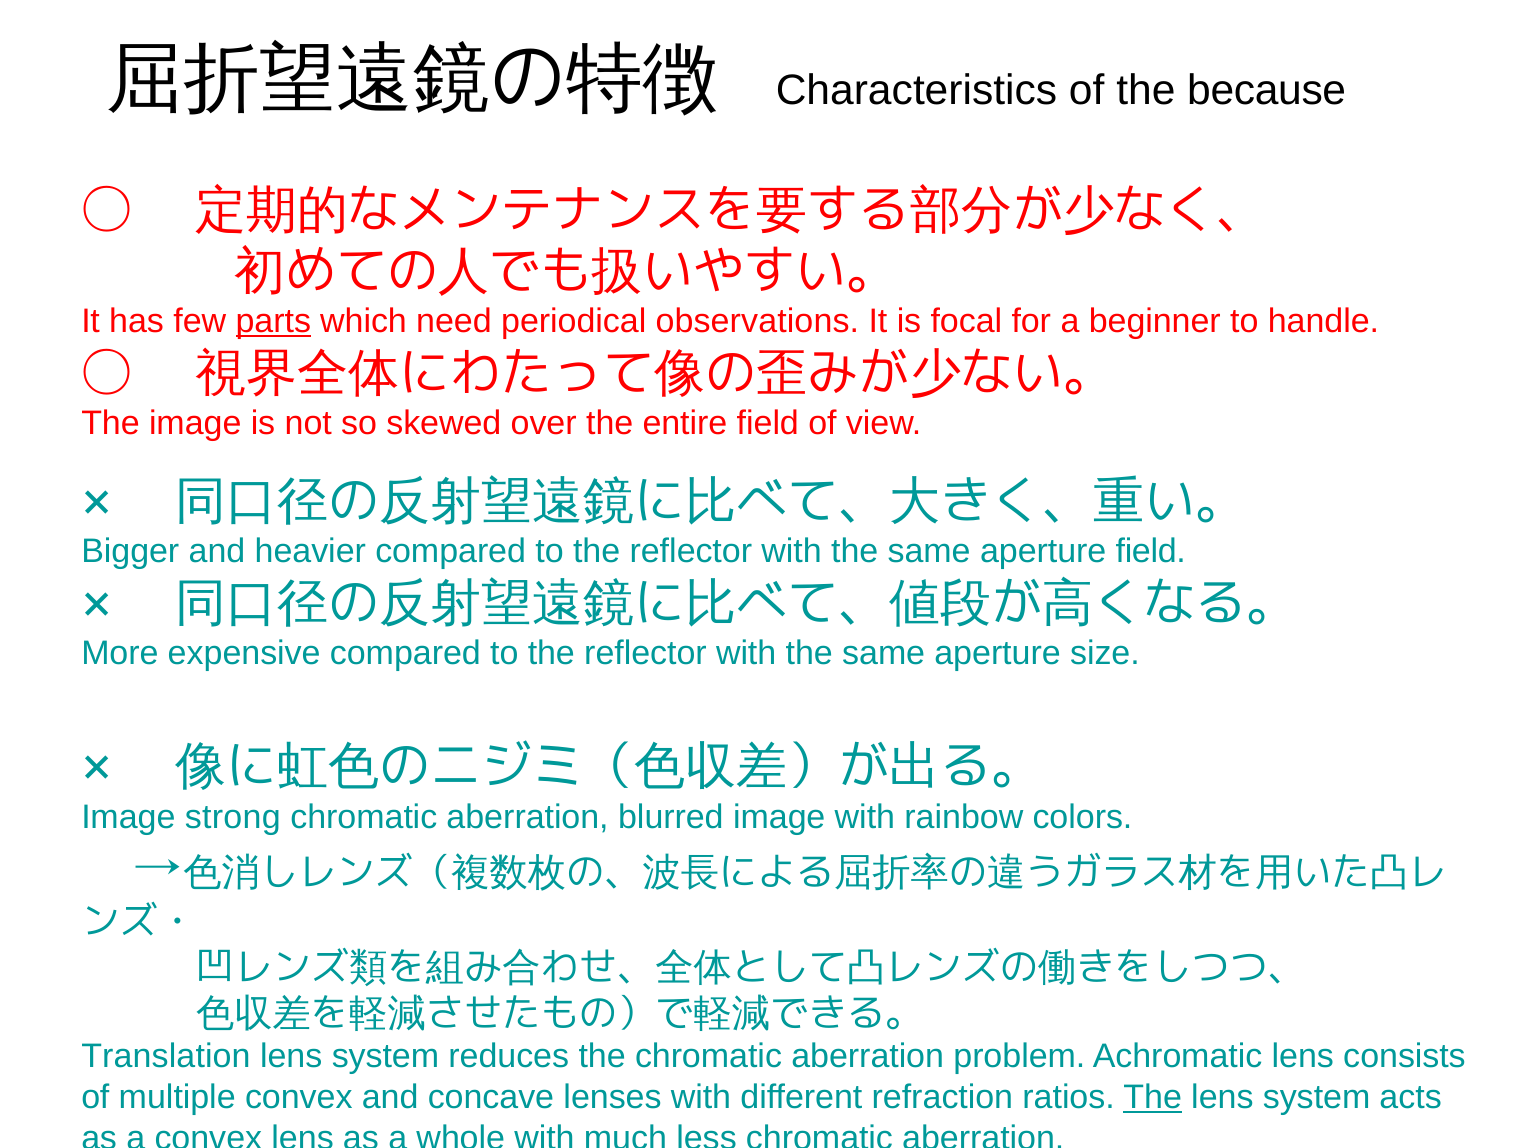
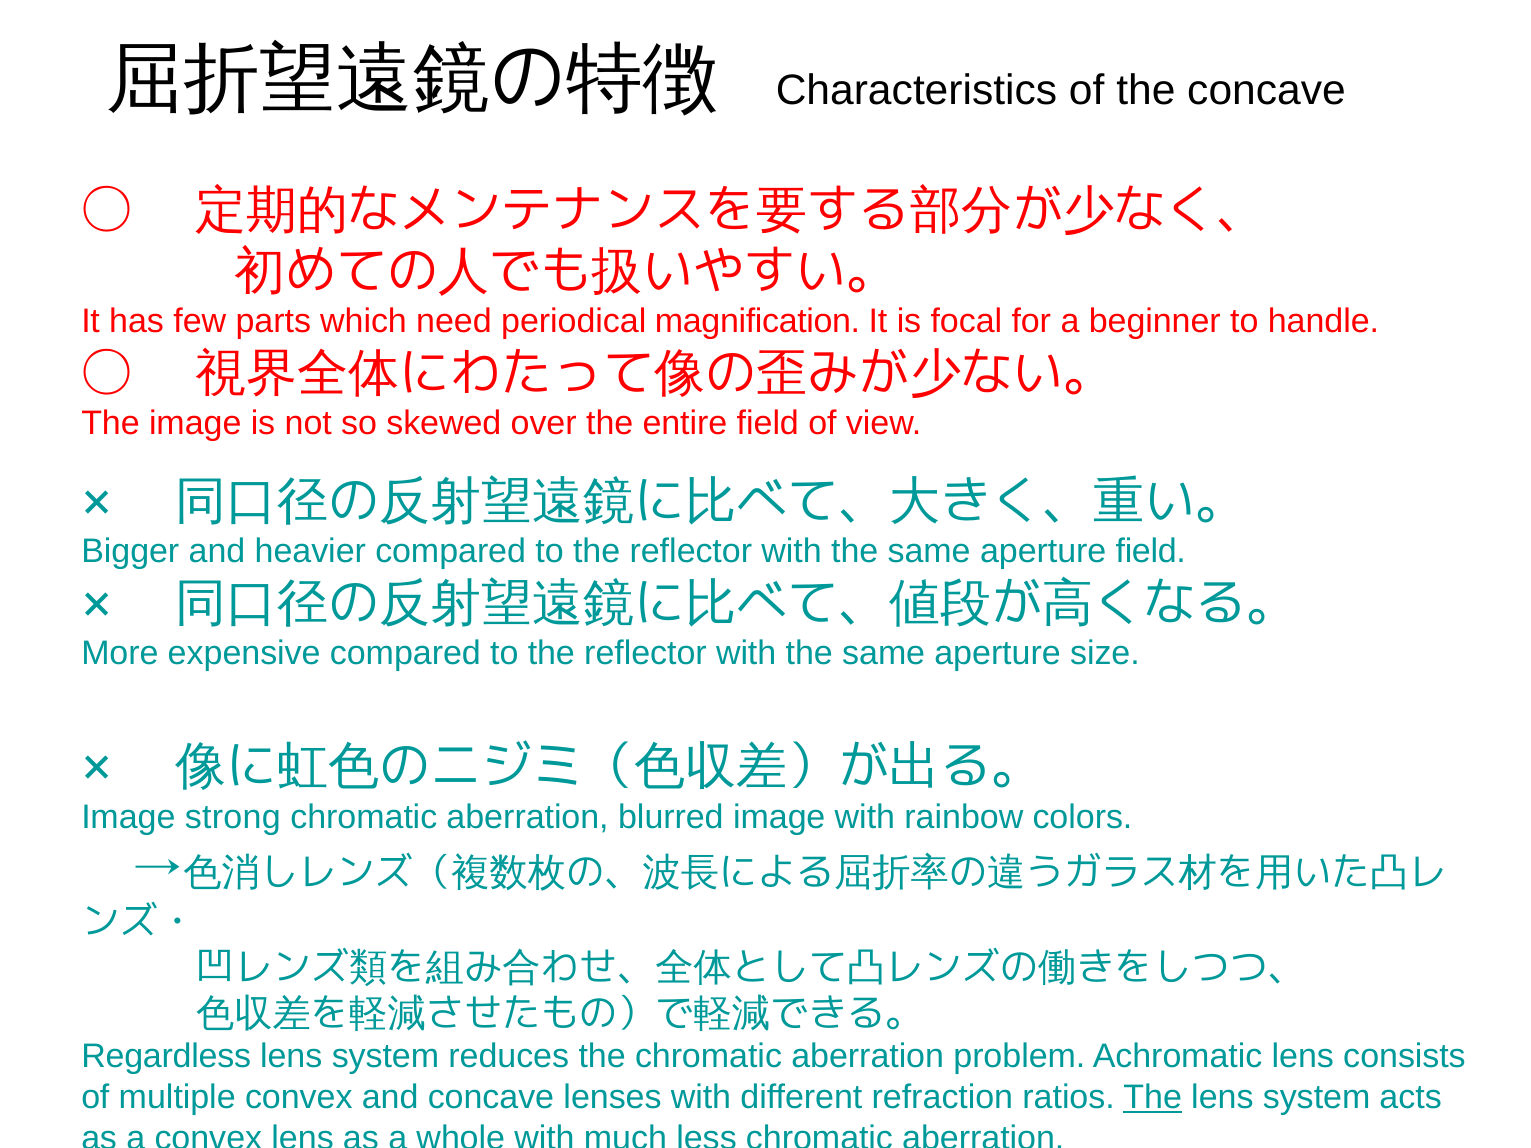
the because: because -> concave (1267, 91)
parts underline: present -> none (273, 322)
observations: observations -> magnification (758, 322)
Translation: Translation -> Regardless (166, 1057)
